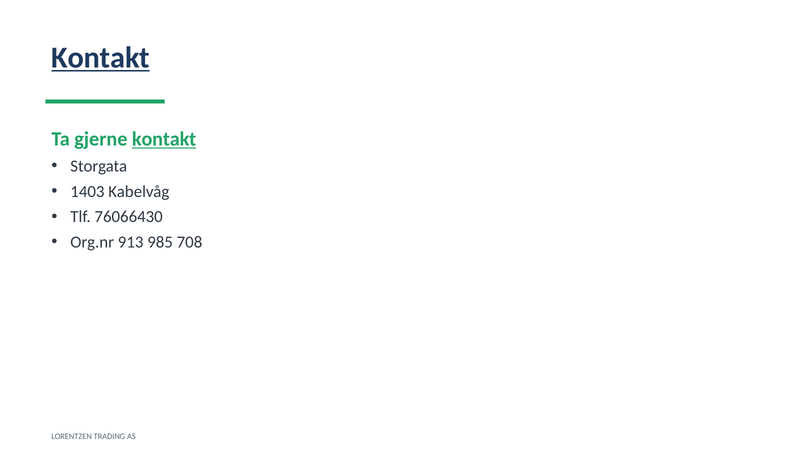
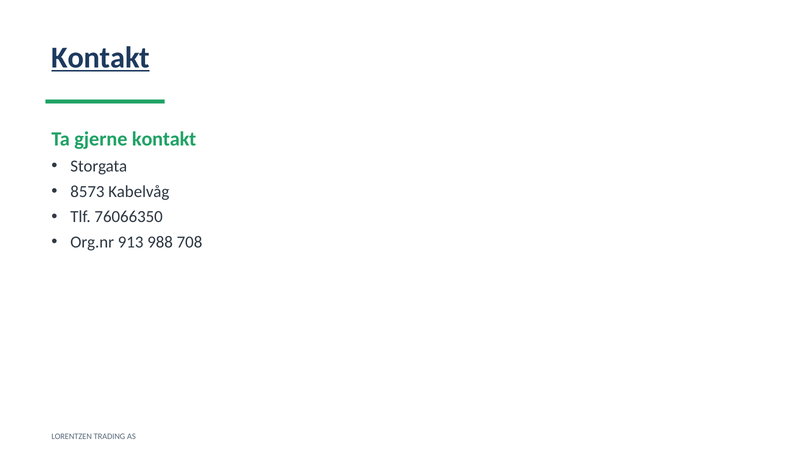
kontakt underline: present -> none (164, 139)
1403: 1403 -> 8573 (87, 191)
76066430: 76066430 -> 76066350 (129, 217)
985: 985 -> 988 (160, 242)
